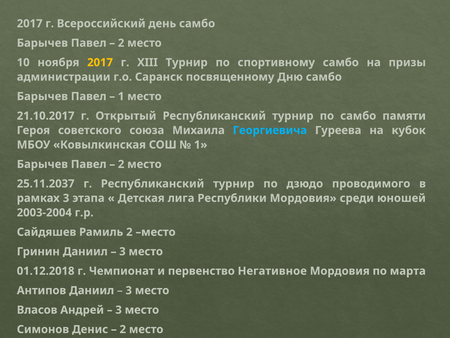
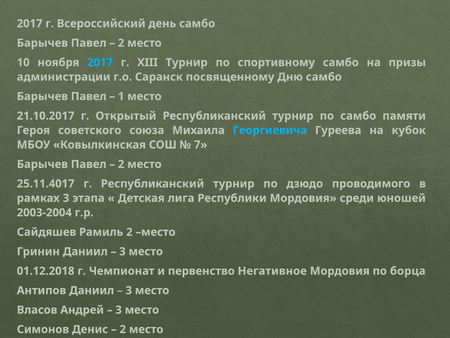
2017 colour: yellow -> light blue (100, 62)
1: 1 -> 7 (201, 145)
25.11.2037: 25.11.2037 -> 25.11.4017 (46, 183)
марта: марта -> борца (408, 271)
